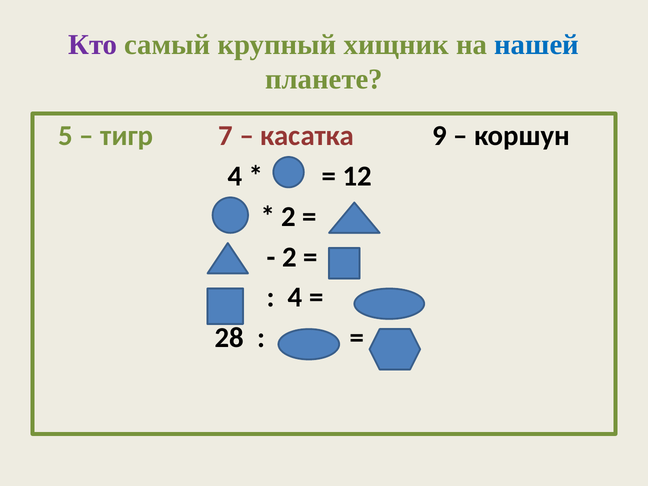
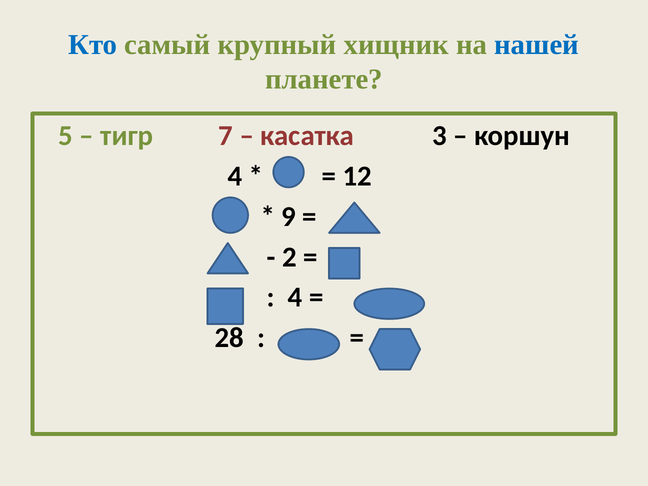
Кто colour: purple -> blue (93, 45)
9: 9 -> 3 (440, 136)
2: 2 -> 9 (289, 217)
